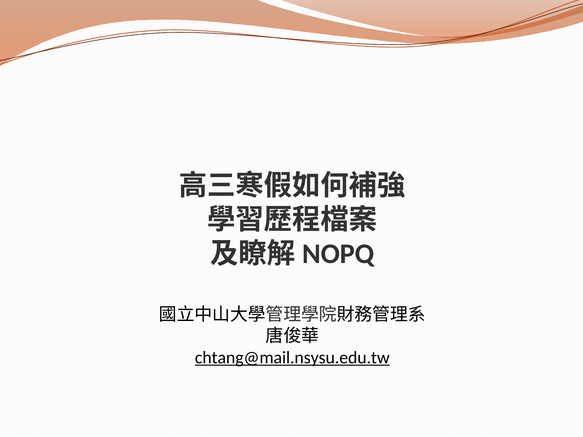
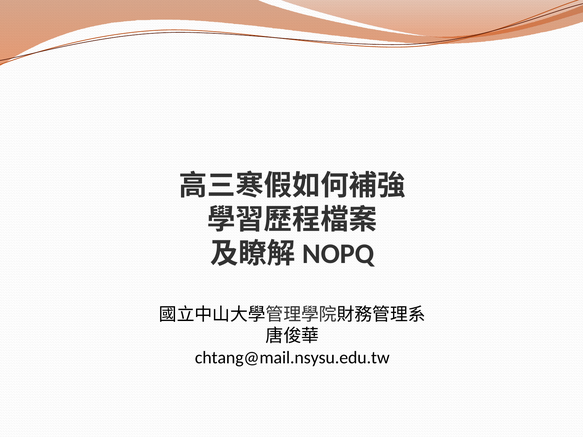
chtang@mail.nsysu.edu.tw underline: present -> none (292, 358)
